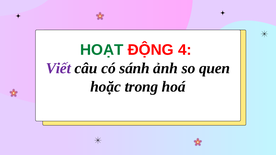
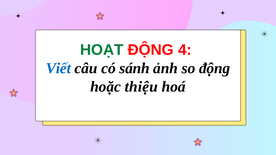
Viết colour: purple -> blue (58, 68)
so quen: quen -> động (215, 68)
trong: trong -> thiệu (141, 87)
